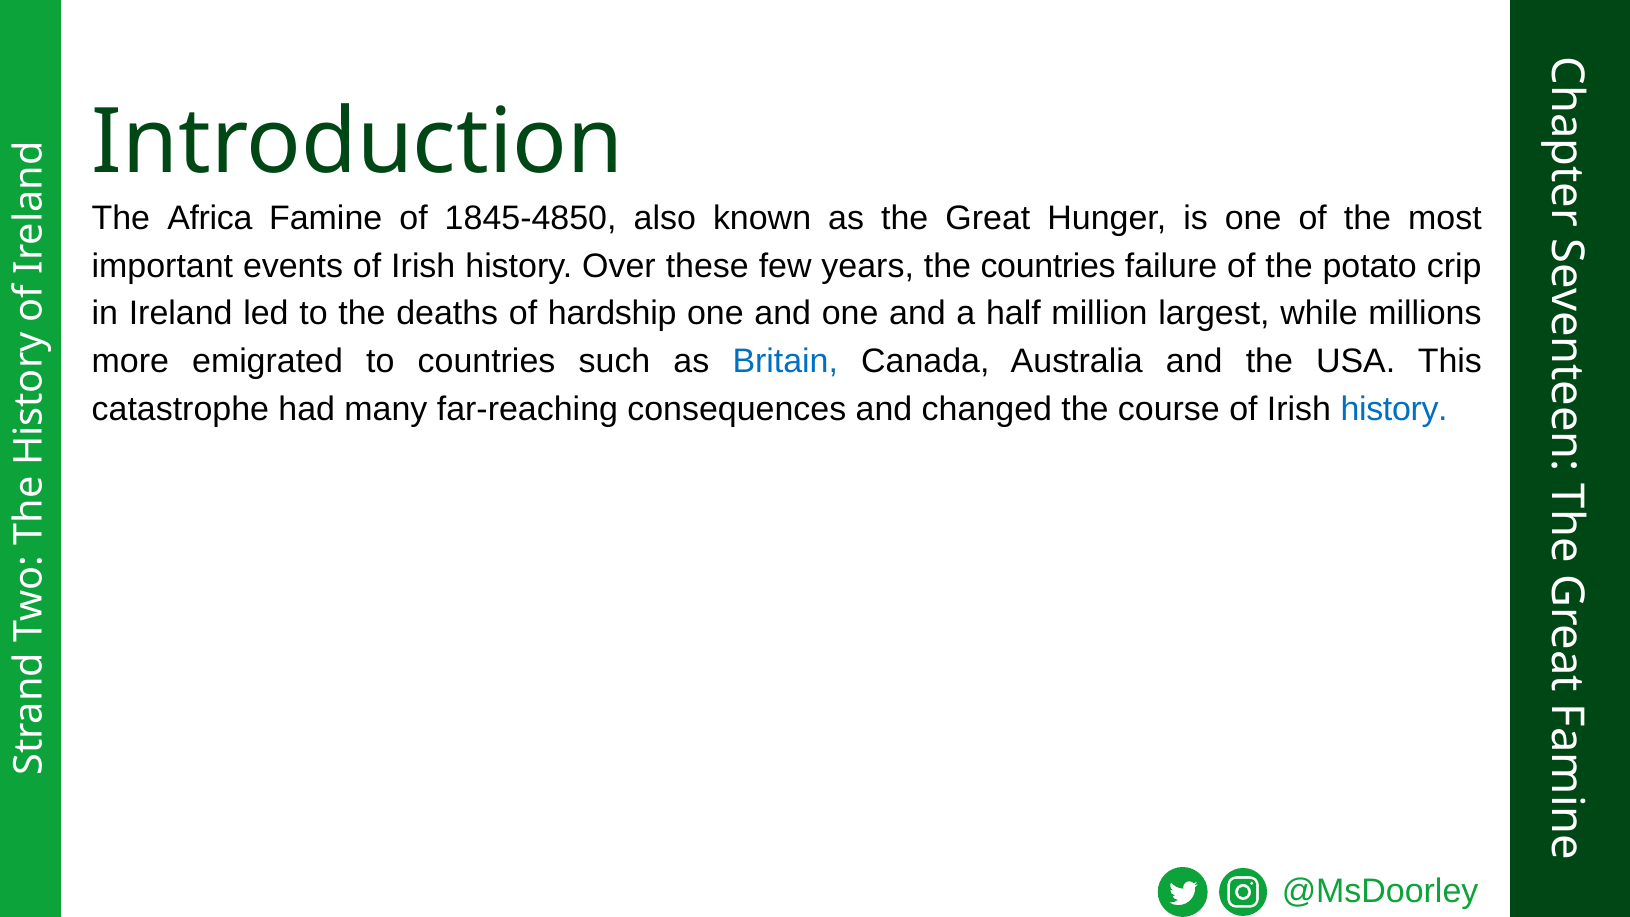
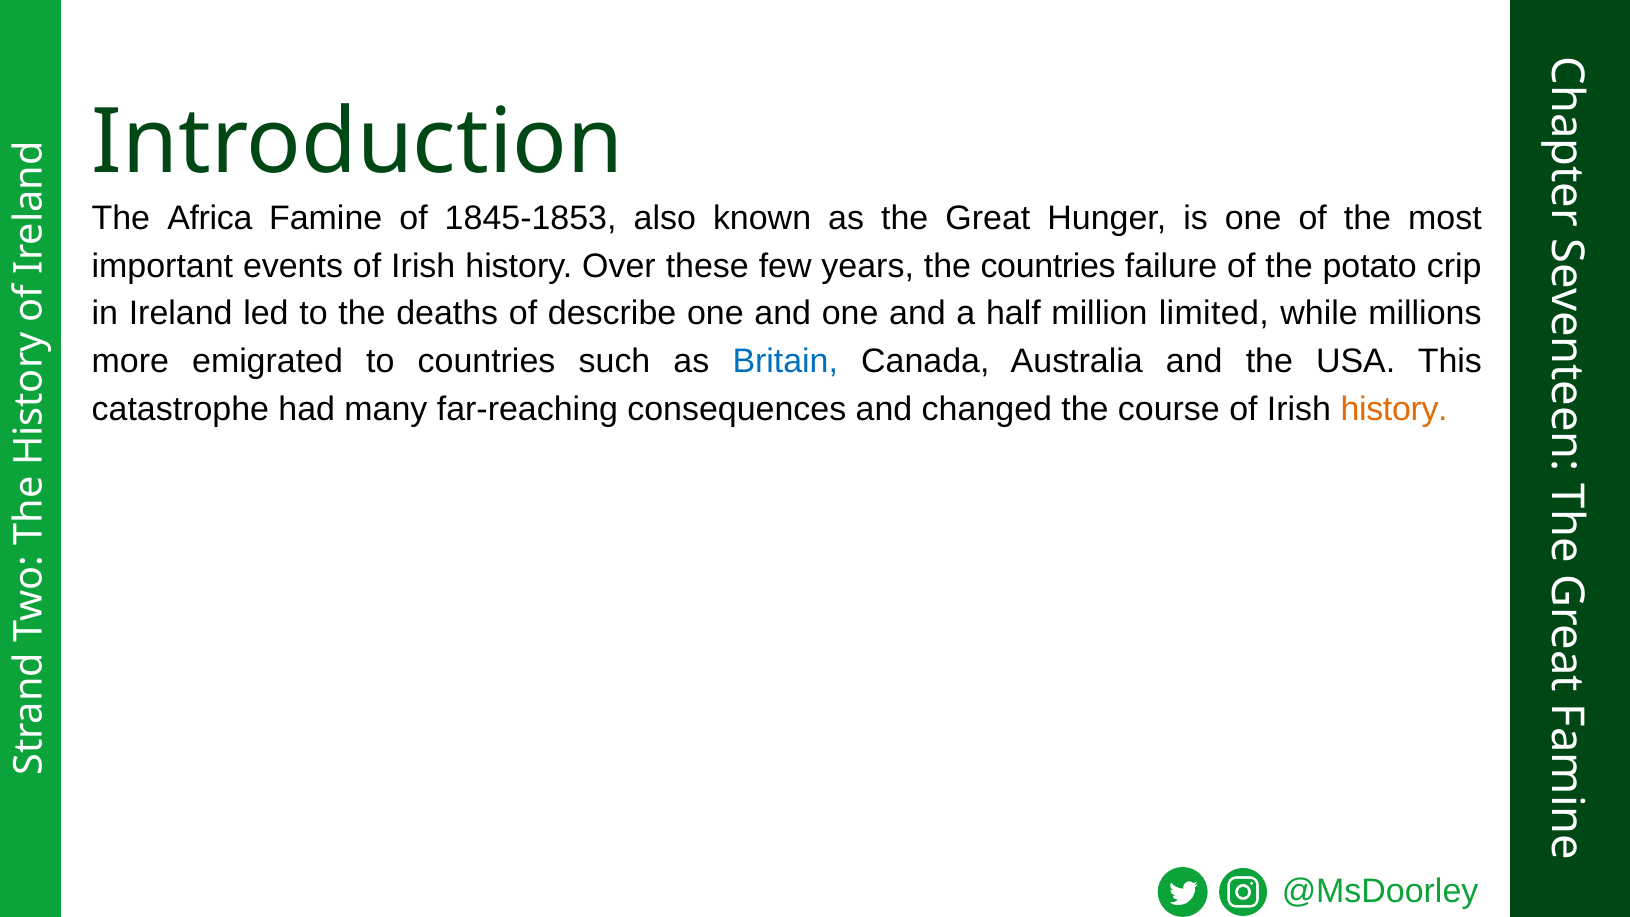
1845-4850: 1845-4850 -> 1845-1853 (531, 219)
hardship: hardship -> describe (612, 314)
largest: largest -> limited (1214, 314)
history colour: blue -> orange (1394, 409)
